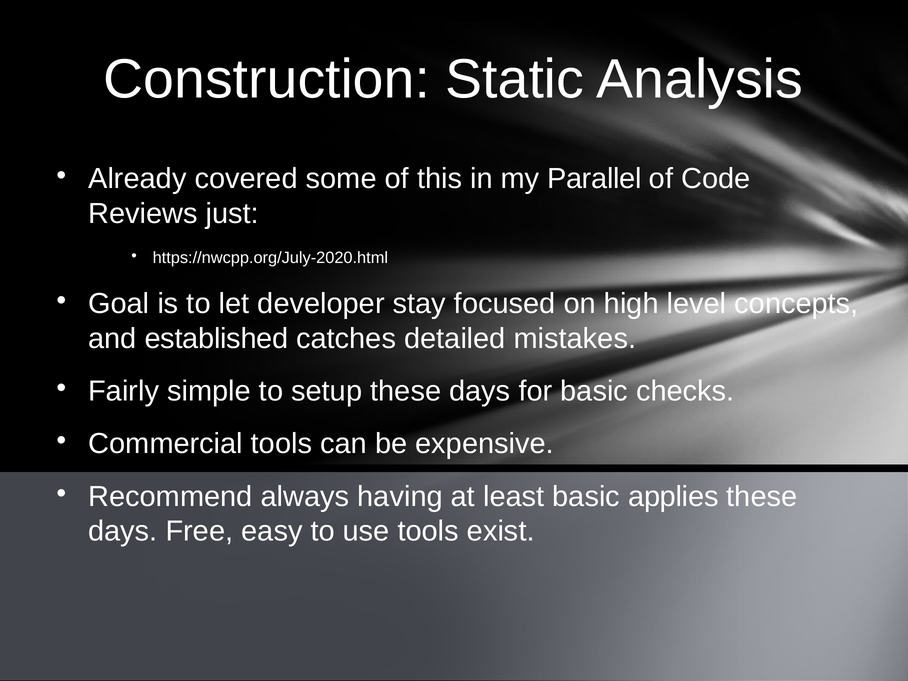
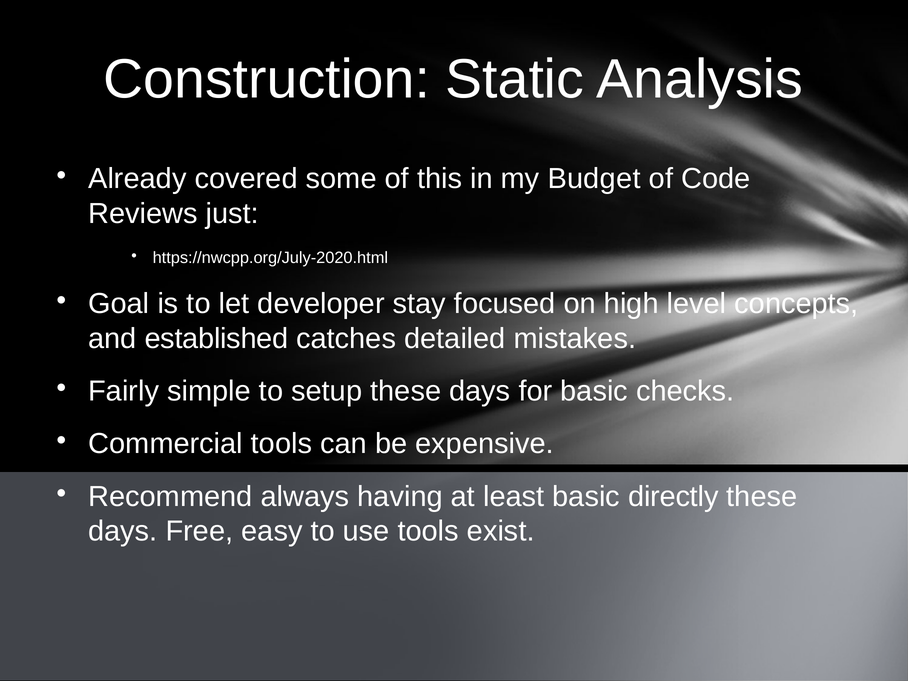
Parallel: Parallel -> Budget (594, 179)
applies: applies -> directly (673, 496)
